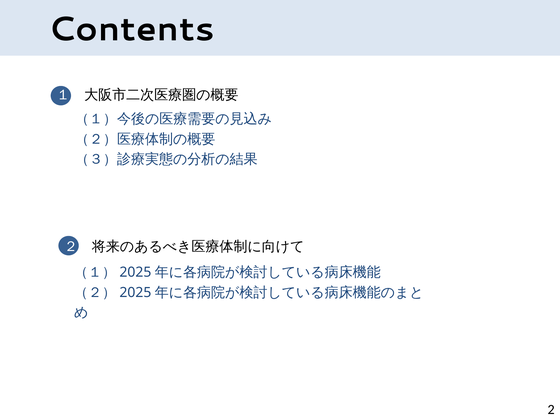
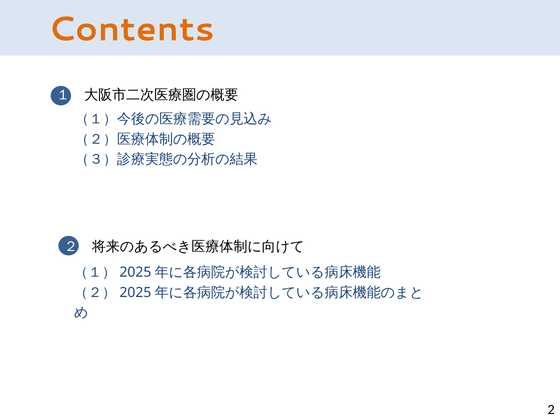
Contents colour: black -> orange (131, 29)
